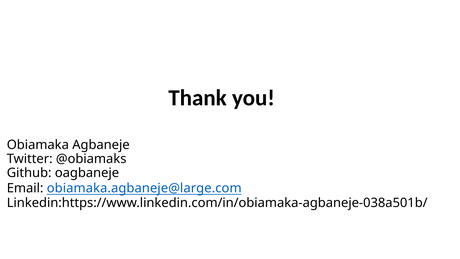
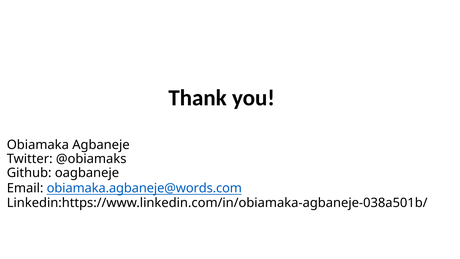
obiamaka.agbaneje@large.com: obiamaka.agbaneje@large.com -> obiamaka.agbaneje@words.com (144, 188)
